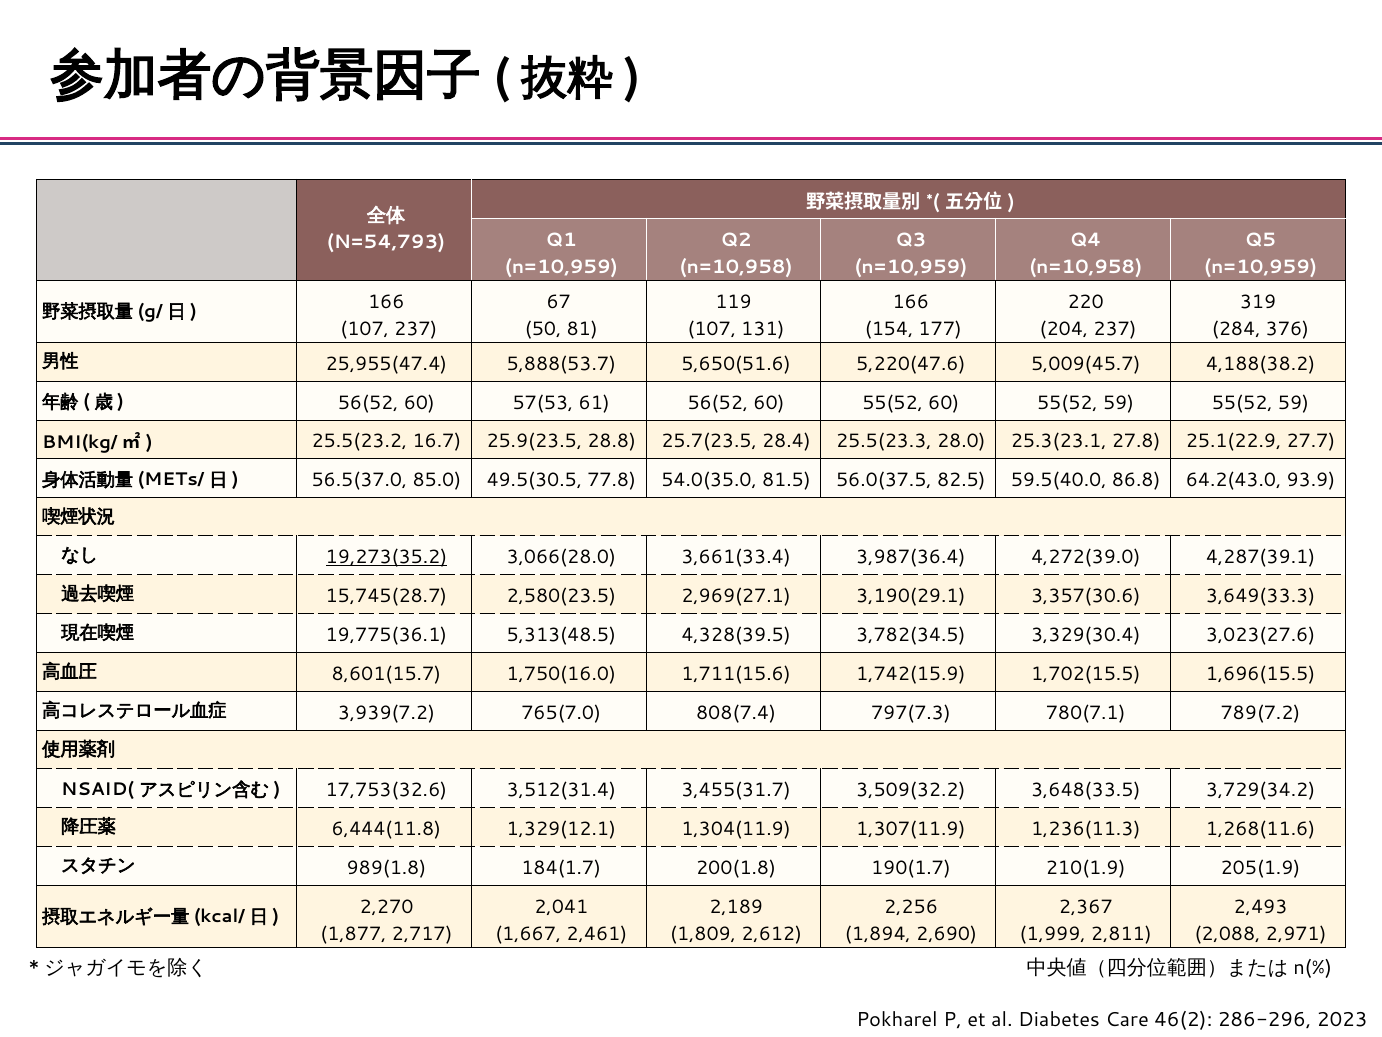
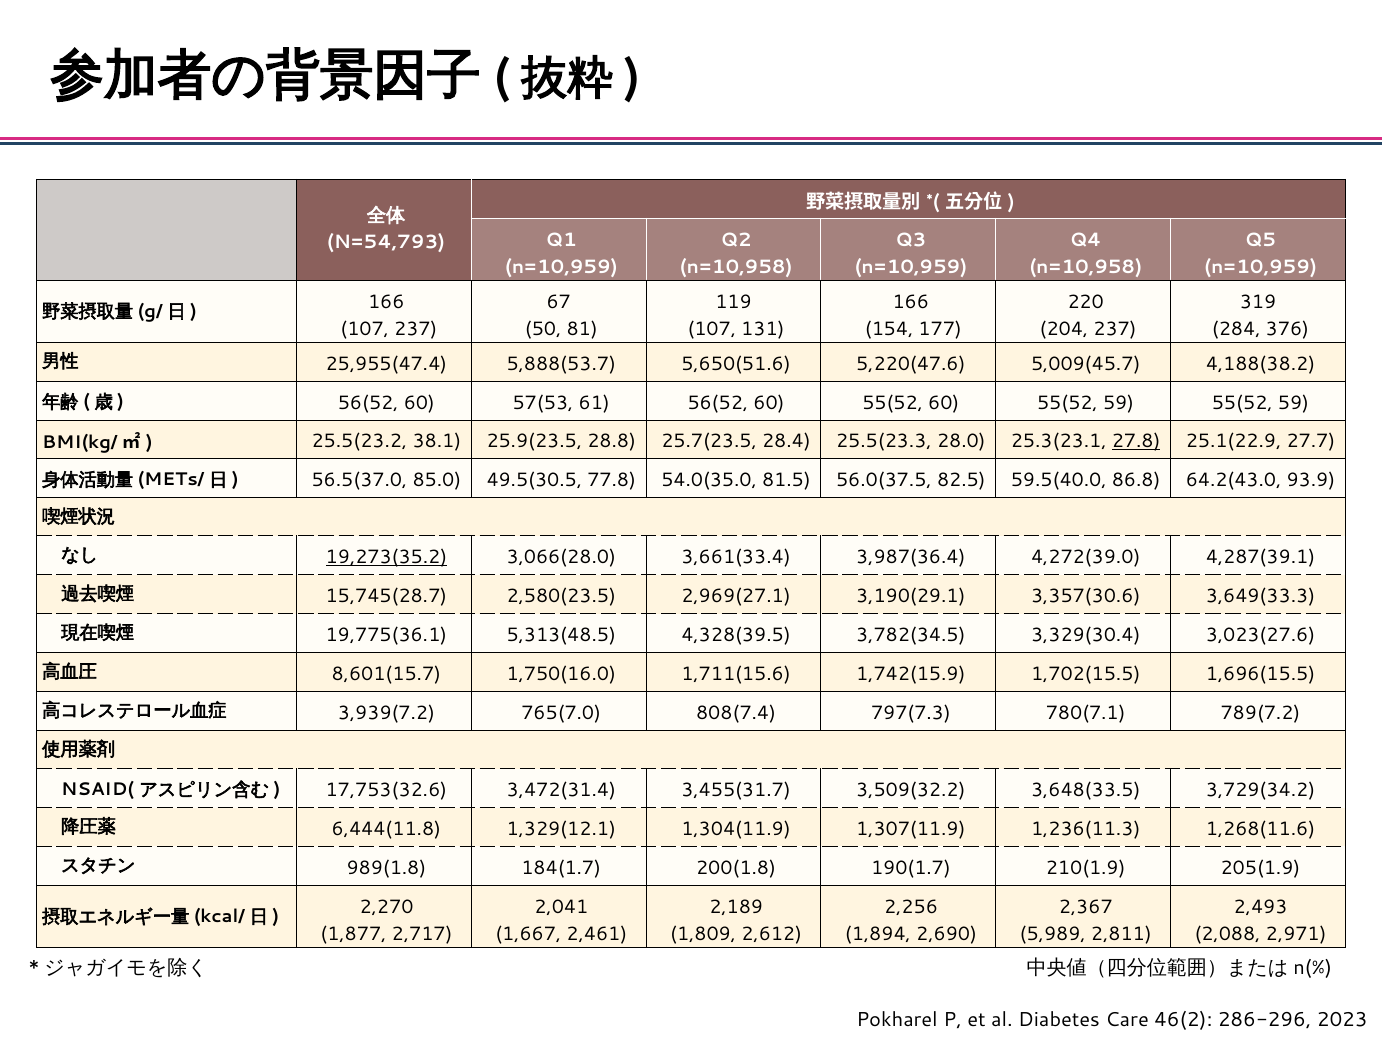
16.7: 16.7 -> 38.1 (437, 441)
27.8 underline: none -> present (1136, 441)
3,512(31.4: 3,512(31.4 -> 3,472(31.4 (561, 790)
1,999: 1,999 -> 5,989 (1053, 934)
